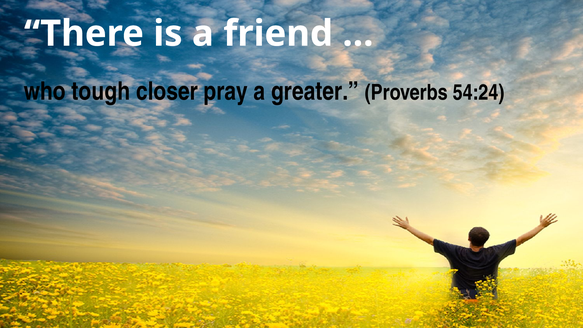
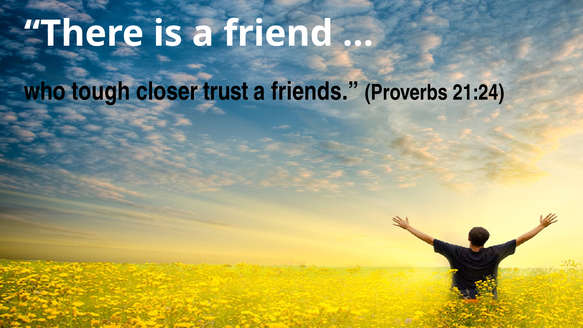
pray: pray -> trust (226, 91)
greater: greater -> friends (315, 91)
54:24: 54:24 -> 21:24 (479, 92)
